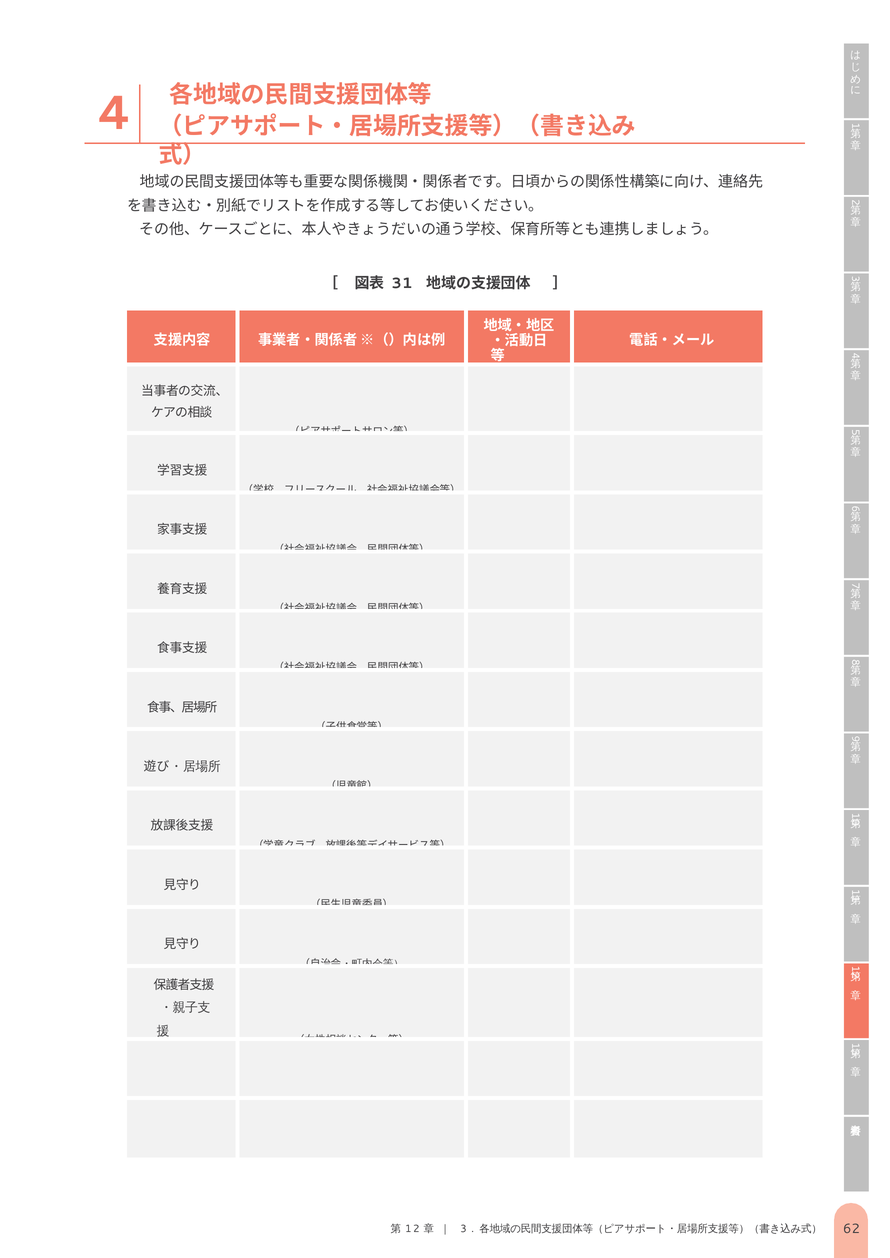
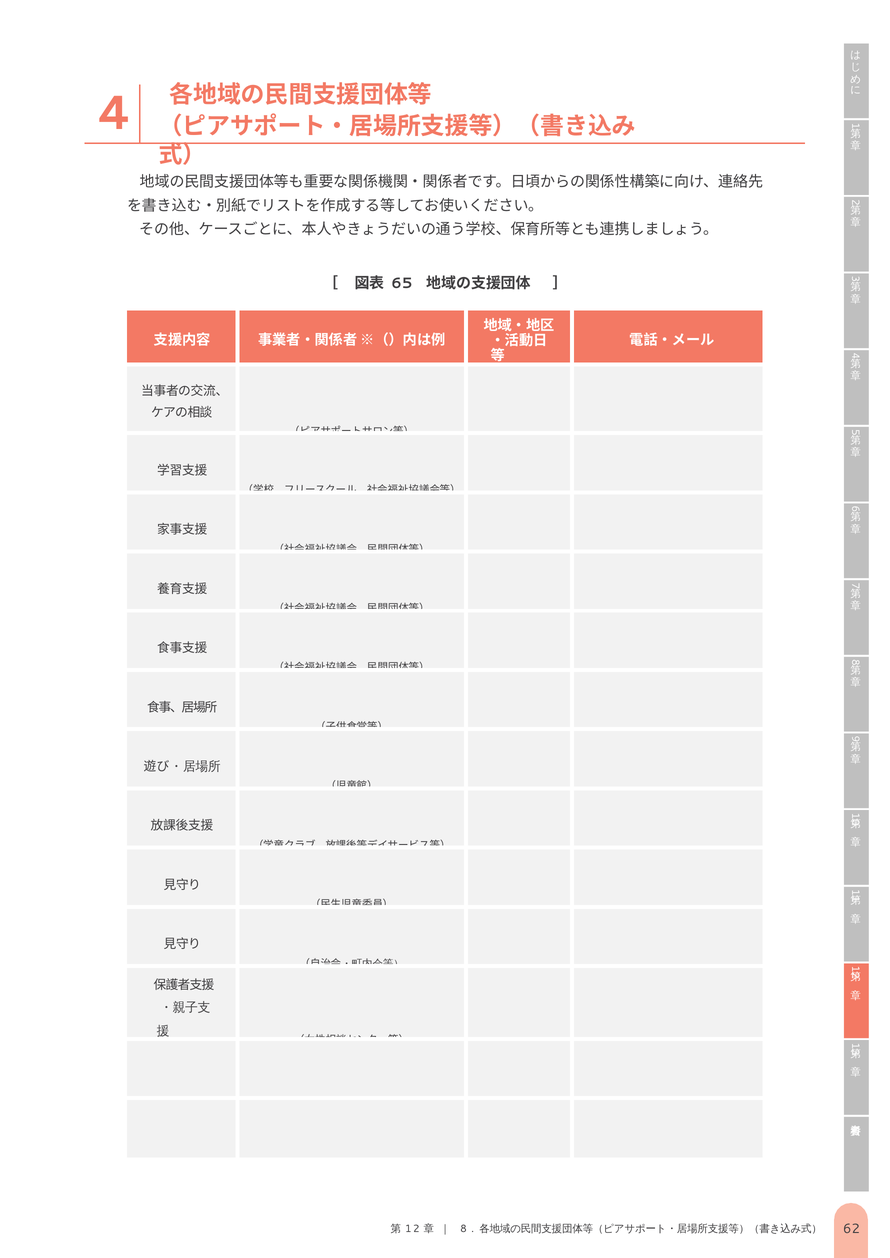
31: 31 -> 65 (402, 284)
3: 3 -> 8 (463, 1229)
